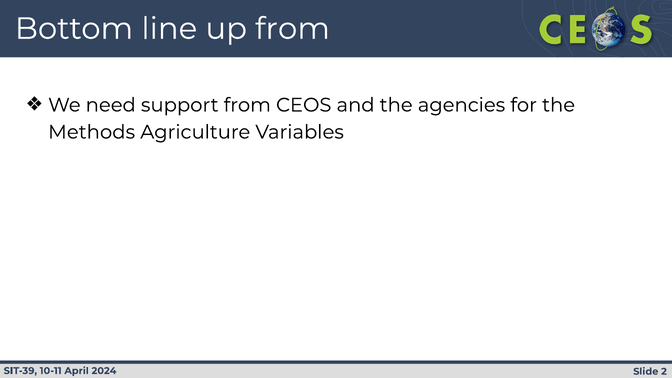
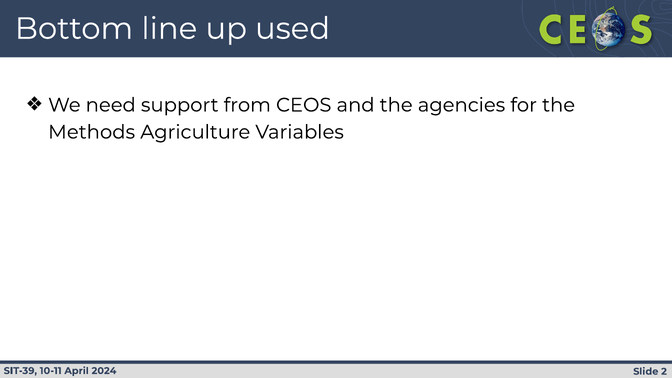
up from: from -> used (293, 29)
